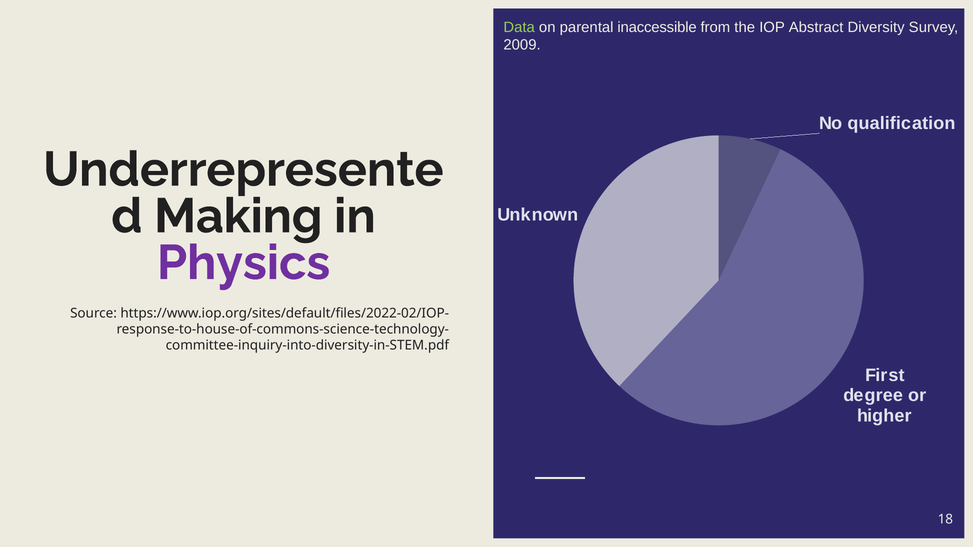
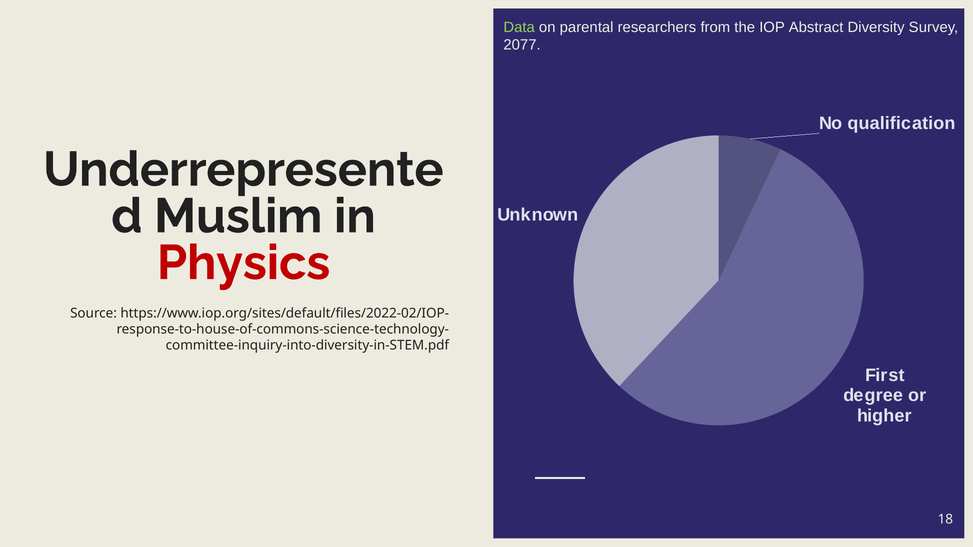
inaccessible: inaccessible -> researchers (657, 27)
2009: 2009 -> 2077 (522, 45)
Making: Making -> Muslim (238, 216)
Physics colour: purple -> red (244, 263)
